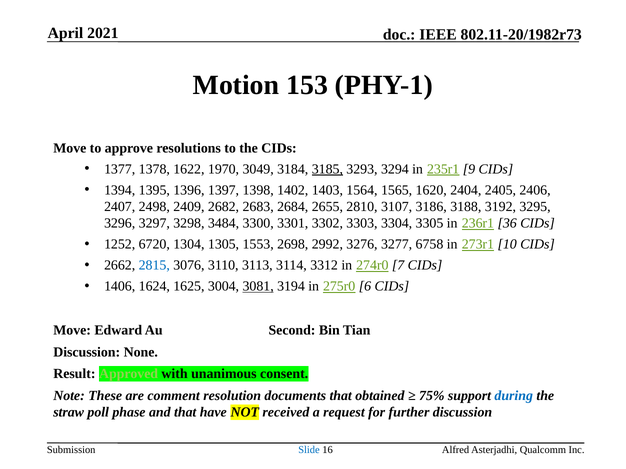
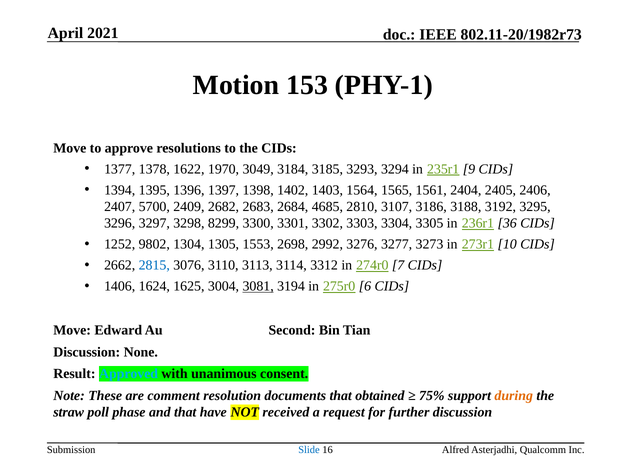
3185 underline: present -> none (327, 169)
1620: 1620 -> 1561 (431, 190)
2498: 2498 -> 5700 (154, 207)
2655: 2655 -> 4685 (327, 207)
3484: 3484 -> 8299 (224, 224)
6720: 6720 -> 9802 (154, 245)
6758: 6758 -> 3273 (429, 245)
Approved colour: light green -> light blue (129, 374)
during colour: blue -> orange (514, 396)
